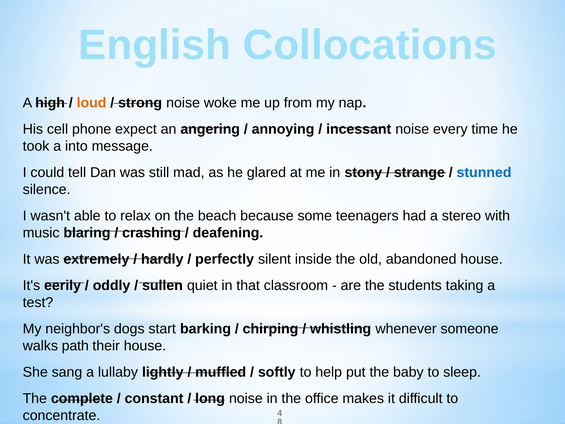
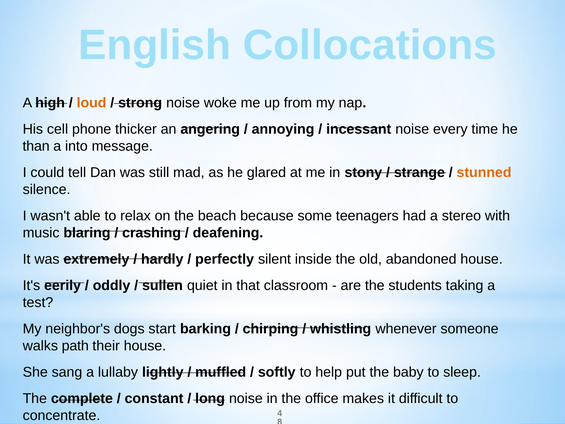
expect: expect -> thicker (136, 129)
took: took -> than (36, 146)
stunned colour: blue -> orange (484, 172)
